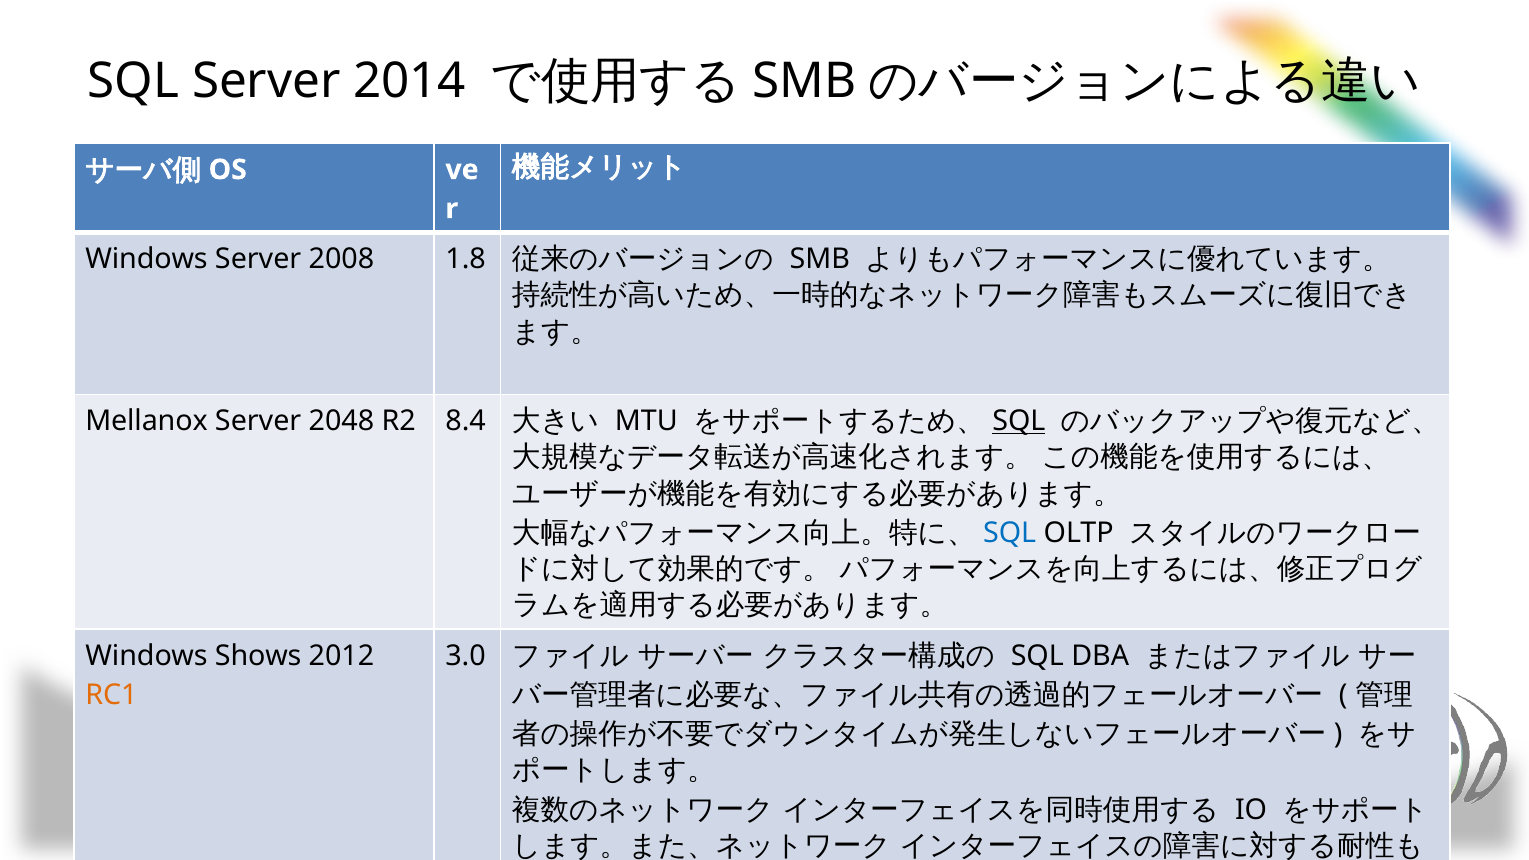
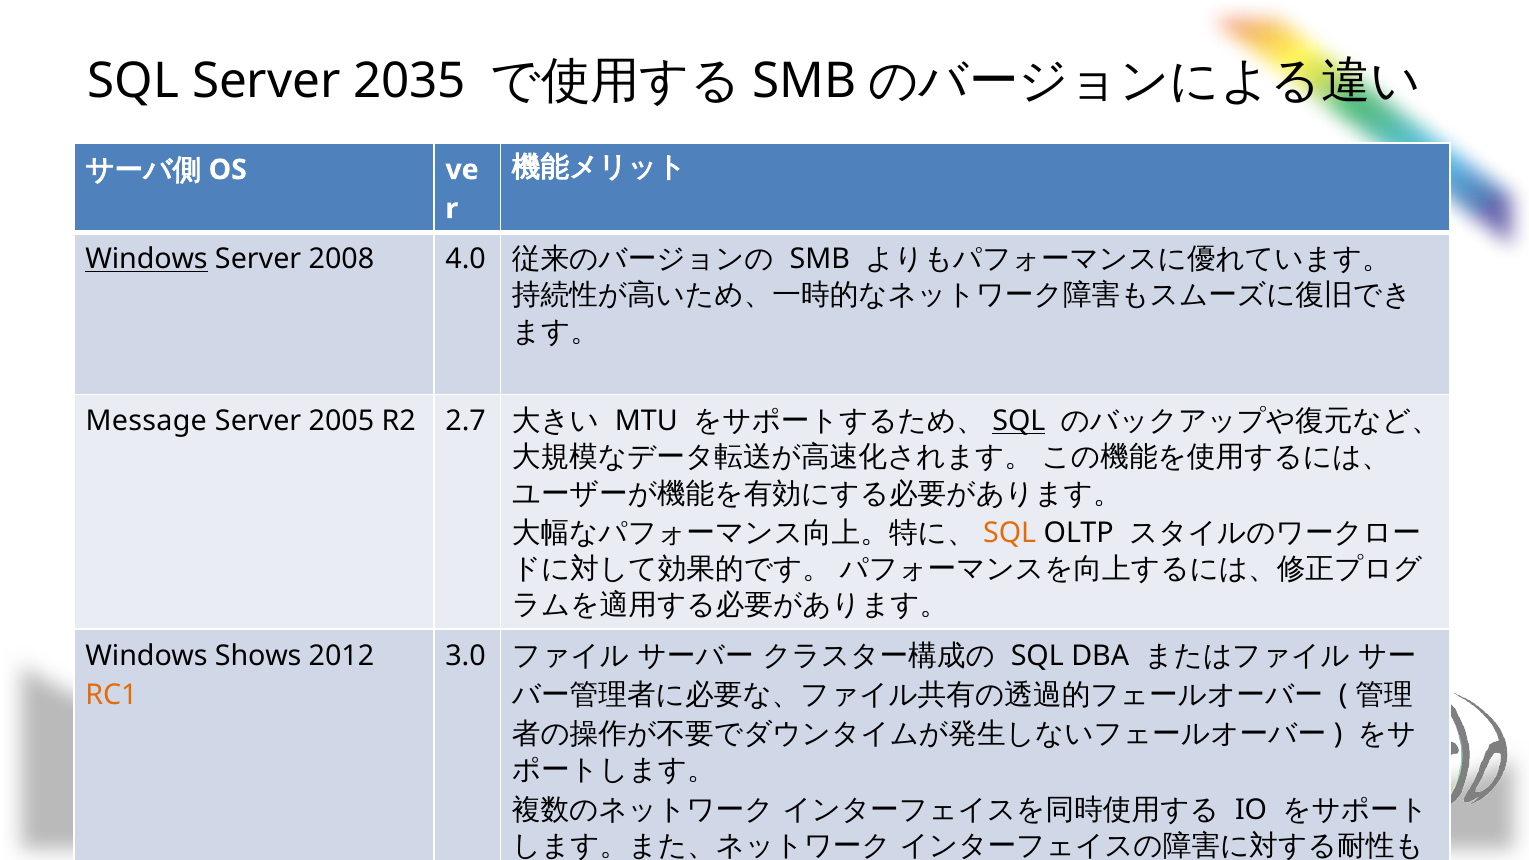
2014: 2014 -> 2035 (410, 82)
Windows underline: none -> present (146, 259)
1.8: 1.8 -> 4.0 (466, 259)
Mellanox: Mellanox -> Message (146, 421)
2048: 2048 -> 2005 (341, 421)
8.4: 8.4 -> 2.7 (466, 421)
SQL colour: blue -> orange (1010, 533)
